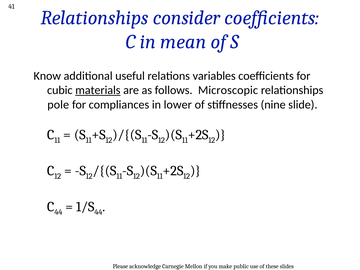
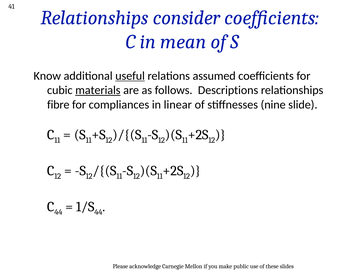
useful underline: none -> present (130, 76)
variables: variables -> assumed (214, 76)
Microscopic: Microscopic -> Descriptions (228, 90)
pole: pole -> fibre (58, 105)
lower: lower -> linear (178, 105)
